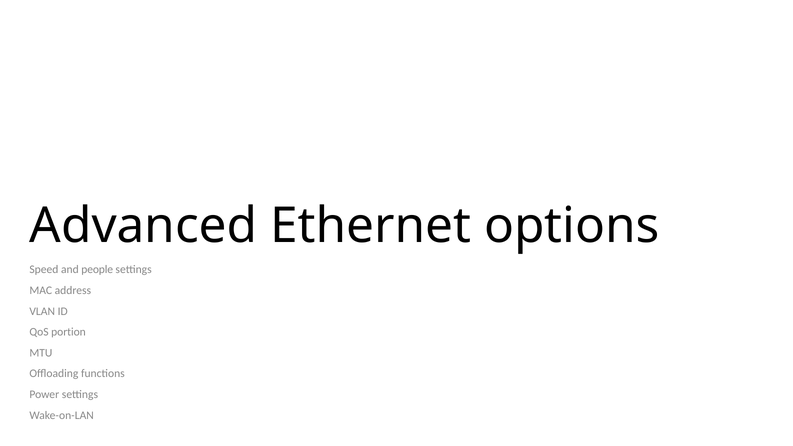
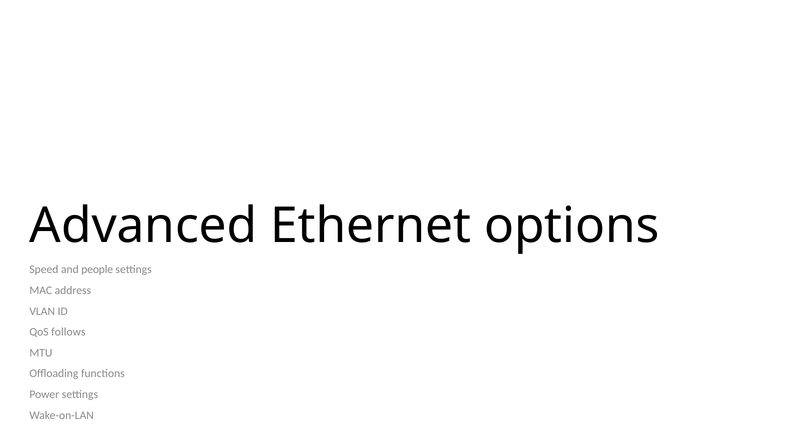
portion: portion -> follows (68, 332)
